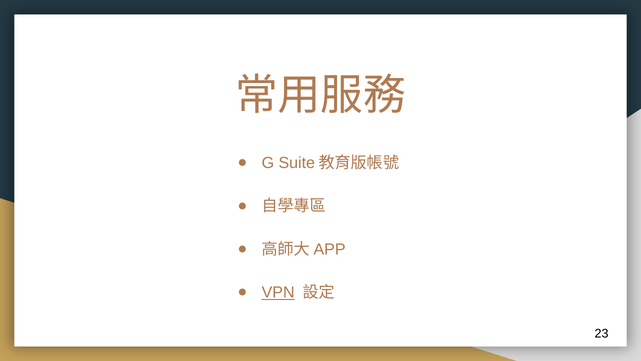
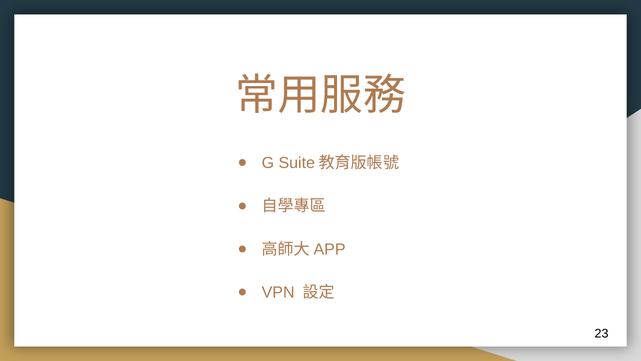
VPN underline: present -> none (278, 292)
